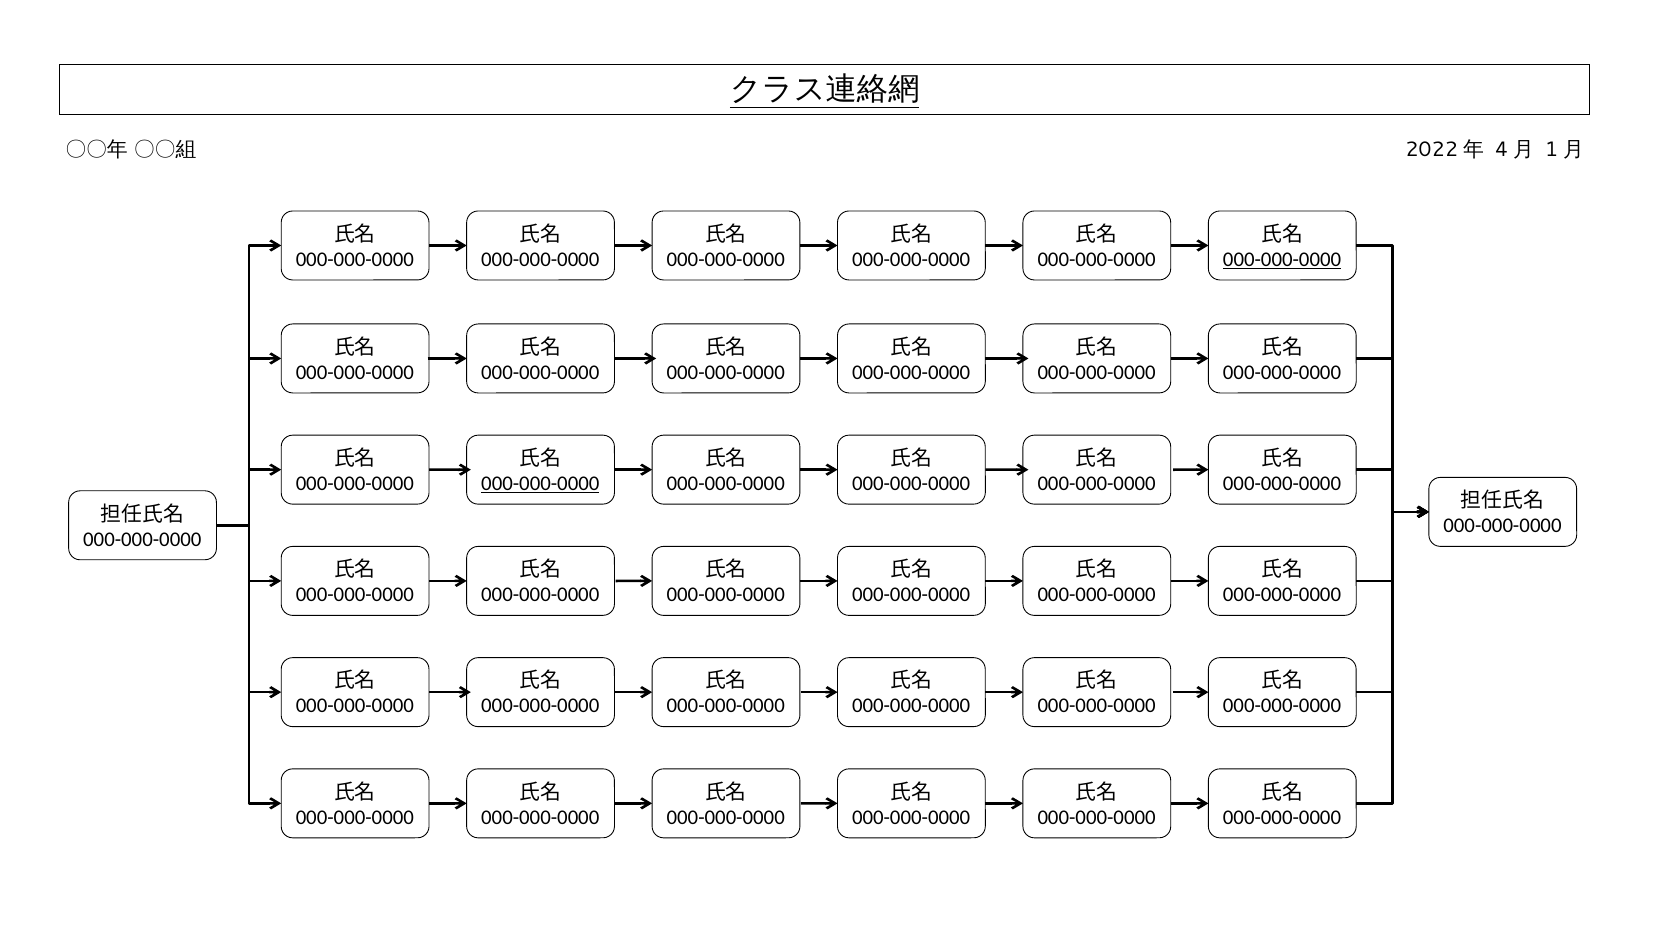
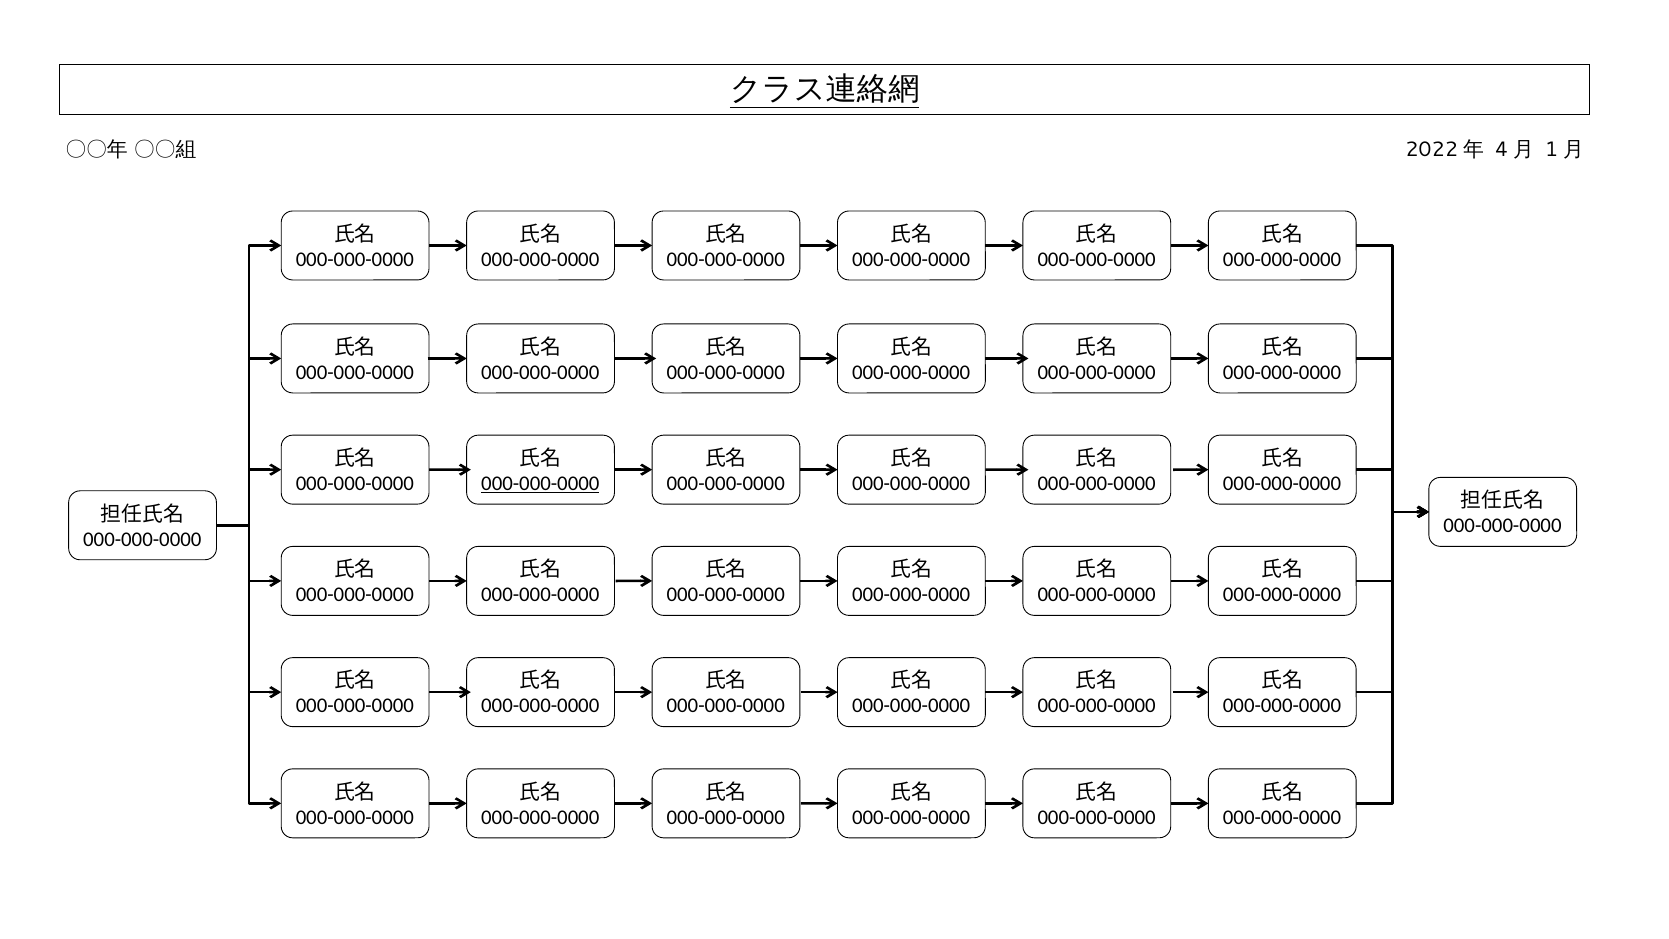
000-000-0000 underline: present -> none (1282, 259)
